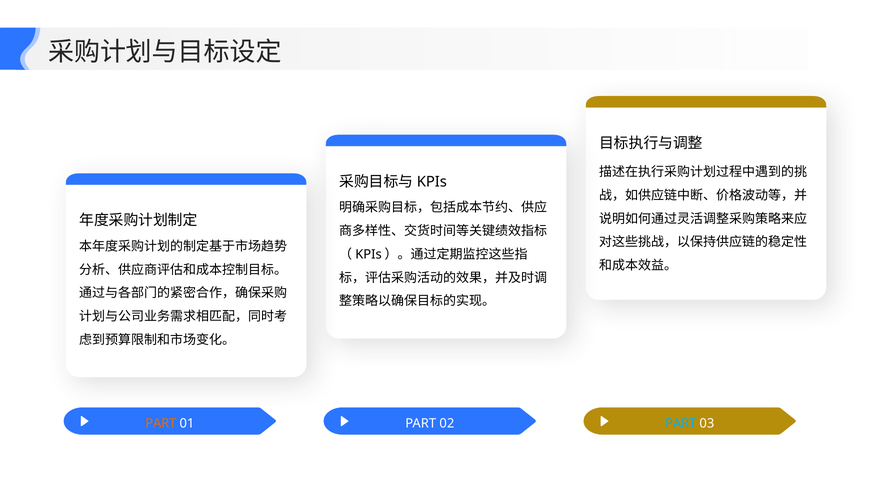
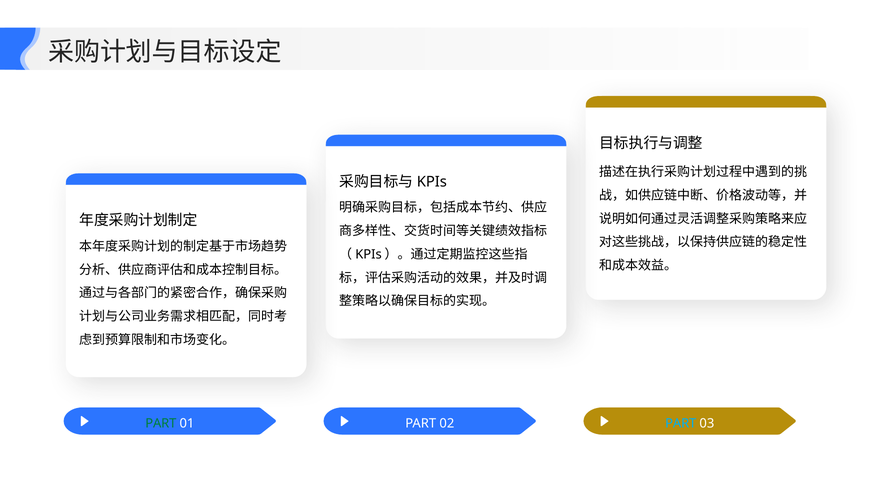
PART colour: orange -> green (161, 423)
